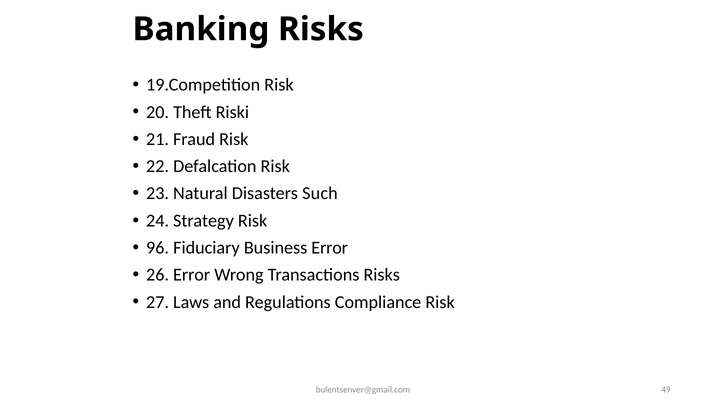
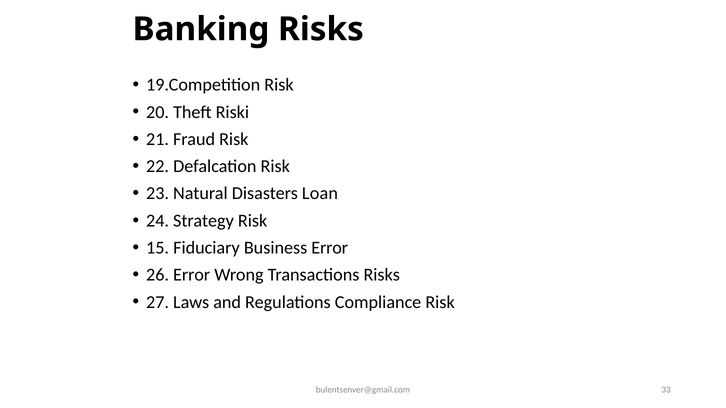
Such: Such -> Loan (320, 194)
96: 96 -> 15 (158, 248)
49: 49 -> 33 (666, 390)
